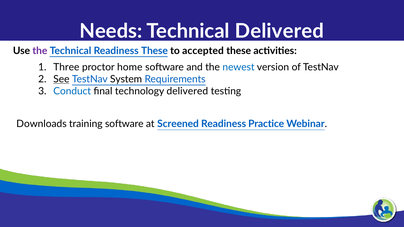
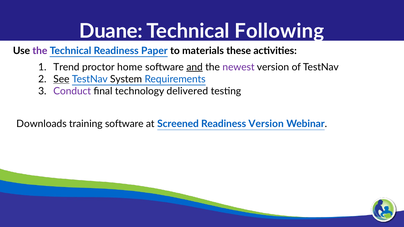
Needs: Needs -> Duane (111, 31)
Technical Delivered: Delivered -> Following (279, 31)
Readiness These: These -> Paper (154, 51)
accepted: accepted -> materials (203, 51)
Three: Three -> Trend (66, 67)
and underline: none -> present (195, 67)
newest colour: blue -> purple (239, 67)
Conduct colour: blue -> purple (72, 91)
Readiness Practice: Practice -> Version (266, 124)
